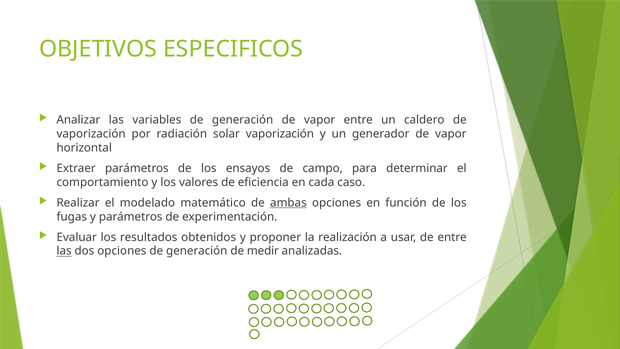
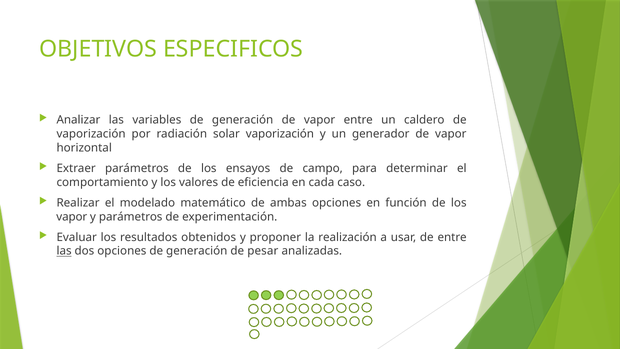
ambas underline: present -> none (288, 203)
fugas: fugas -> vapor (72, 217)
medir: medir -> pesar (263, 251)
